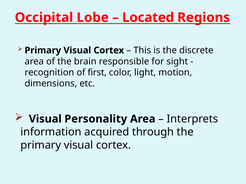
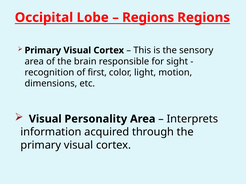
Located: Located -> Regions (148, 18)
discrete: discrete -> sensory (196, 50)
